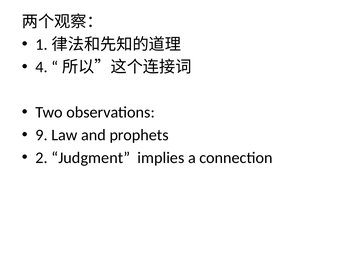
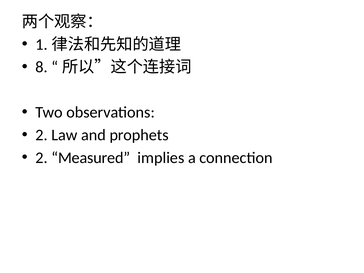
4: 4 -> 8 (42, 67)
9: 9 -> 2 (42, 135)
Judgment: Judgment -> Measured (91, 158)
